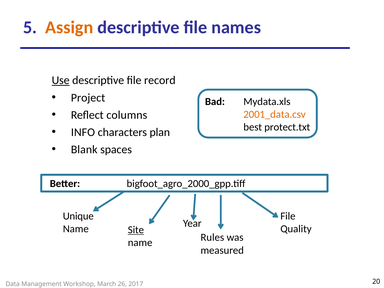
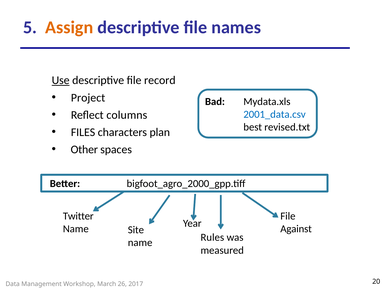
2001_data.csv colour: orange -> blue (275, 114)
protect.txt: protect.txt -> revised.txt (287, 127)
INFO: INFO -> FILES (83, 132)
Blank: Blank -> Other (84, 149)
Unique: Unique -> Twitter (78, 216)
Quality: Quality -> Against (296, 229)
Site underline: present -> none (136, 230)
